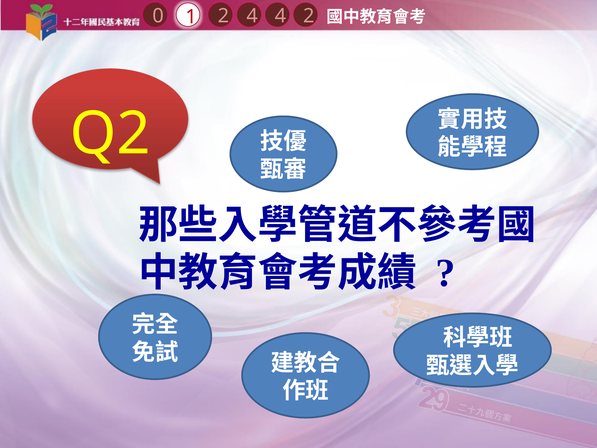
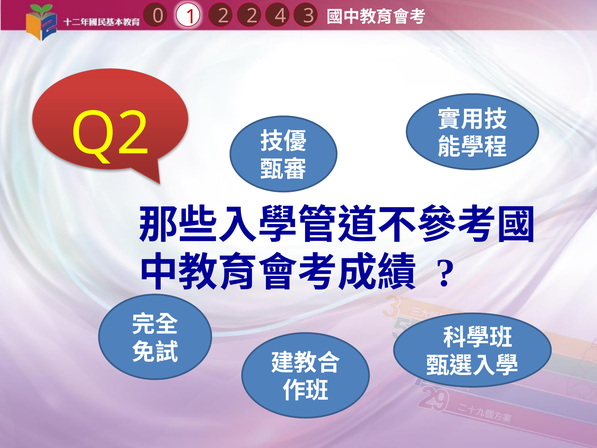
4 2: 2 -> 3 (309, 16)
1 4: 4 -> 2 (252, 16)
